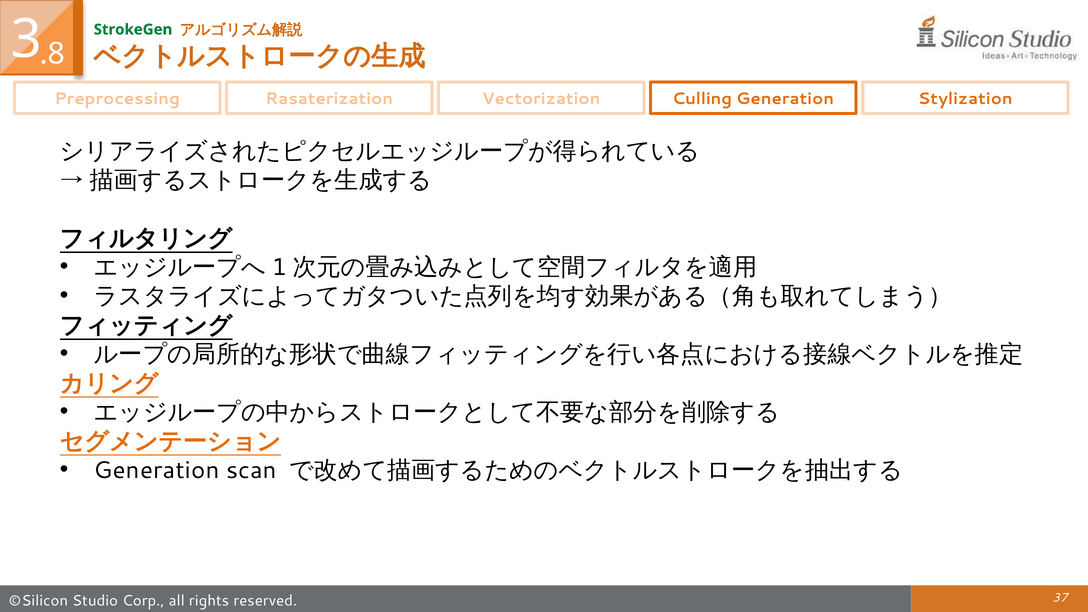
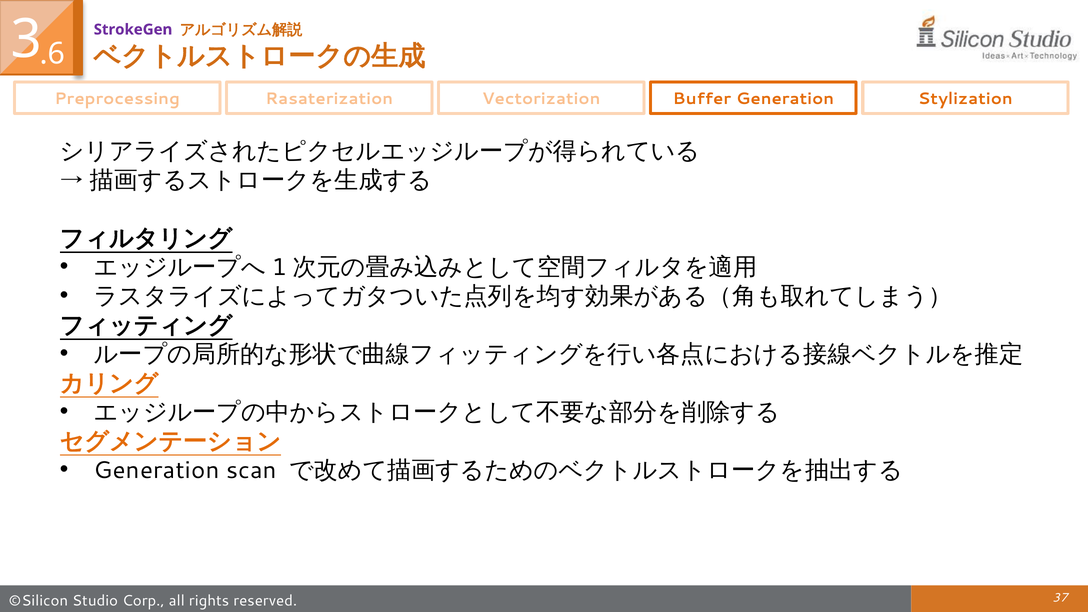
StrokeGen colour: green -> purple (133, 30)
.8: .8 -> .6 (52, 54)
Culling: Culling -> Buffer (702, 99)
